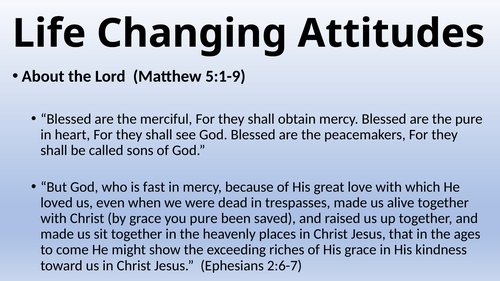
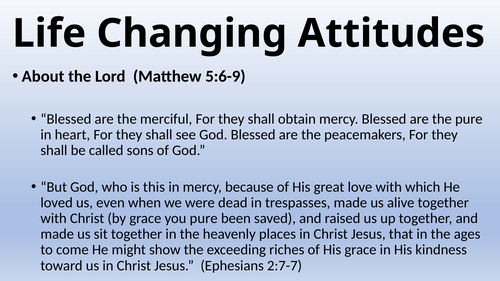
5:1-9: 5:1-9 -> 5:6-9 (225, 76)
fast: fast -> this (154, 187)
2:6-7: 2:6-7 -> 2:7-7 (285, 266)
